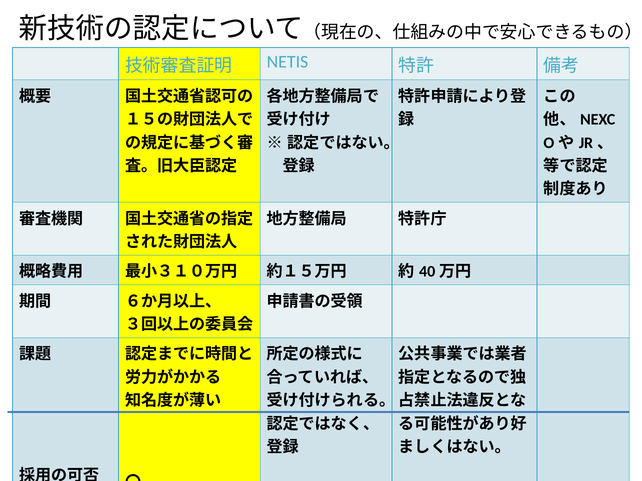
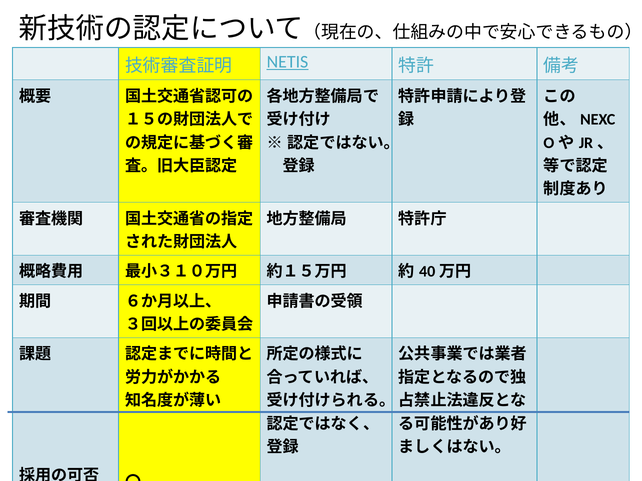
NETIS underline: none -> present (288, 62)
